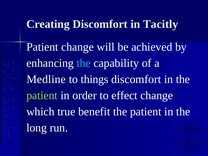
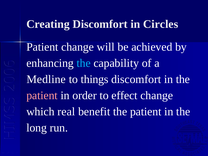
Tacitly: Tacitly -> Circles (161, 24)
patient colour: light green -> pink (42, 95)
true: true -> real (66, 112)
